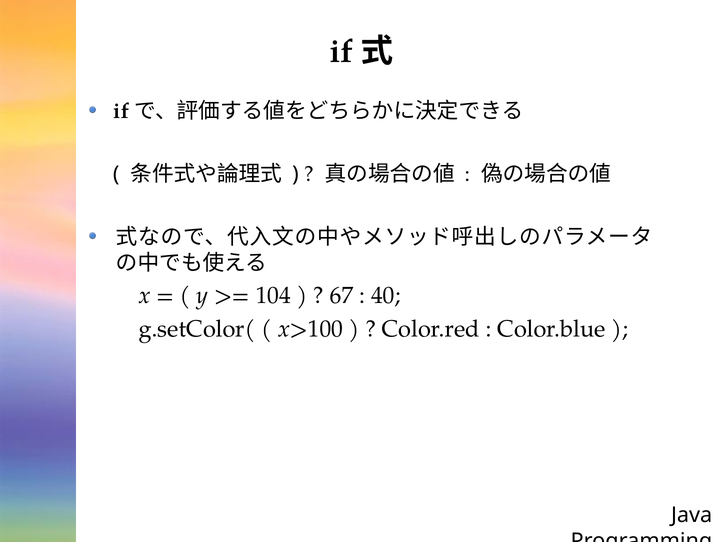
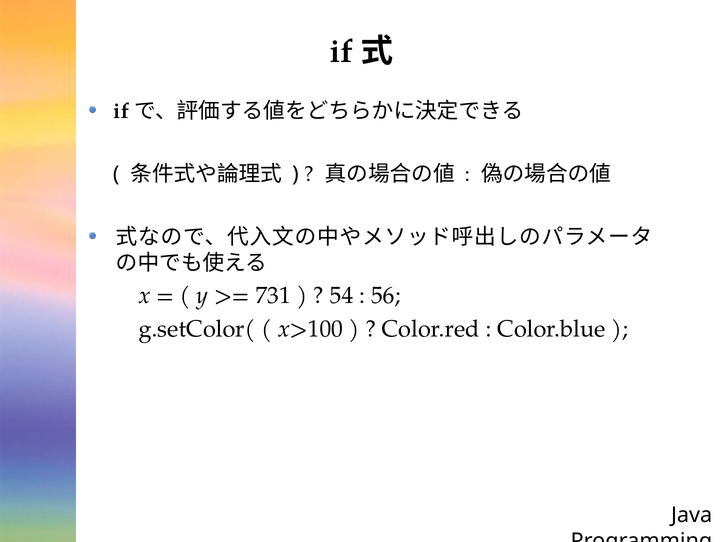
104: 104 -> 731 (273, 296)
67: 67 -> 54 (342, 296)
40: 40 -> 56 (386, 296)
